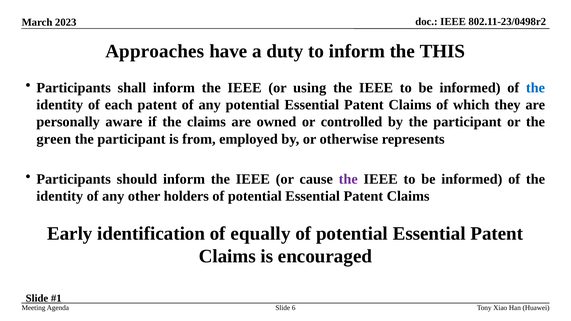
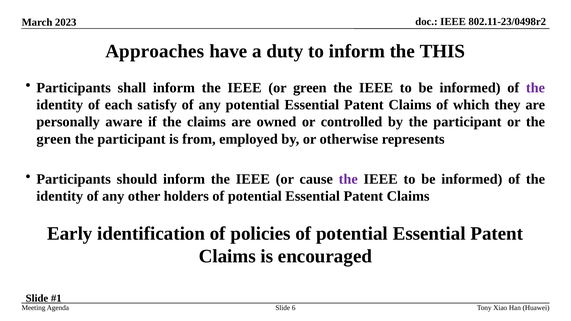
or using: using -> green (310, 88)
the colour: blue -> purple (535, 88)
each patent: patent -> satisfy (157, 105)
equally: equally -> policies (261, 234)
